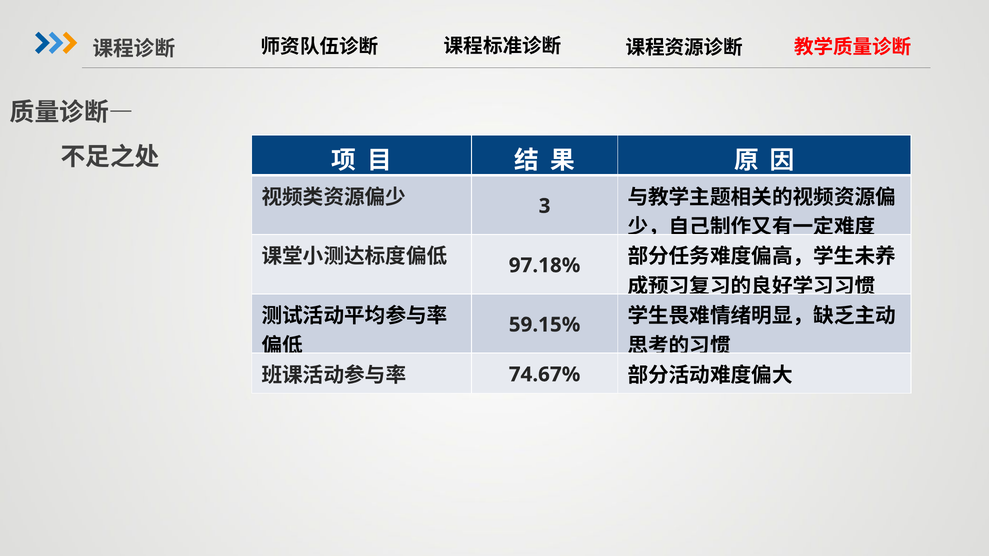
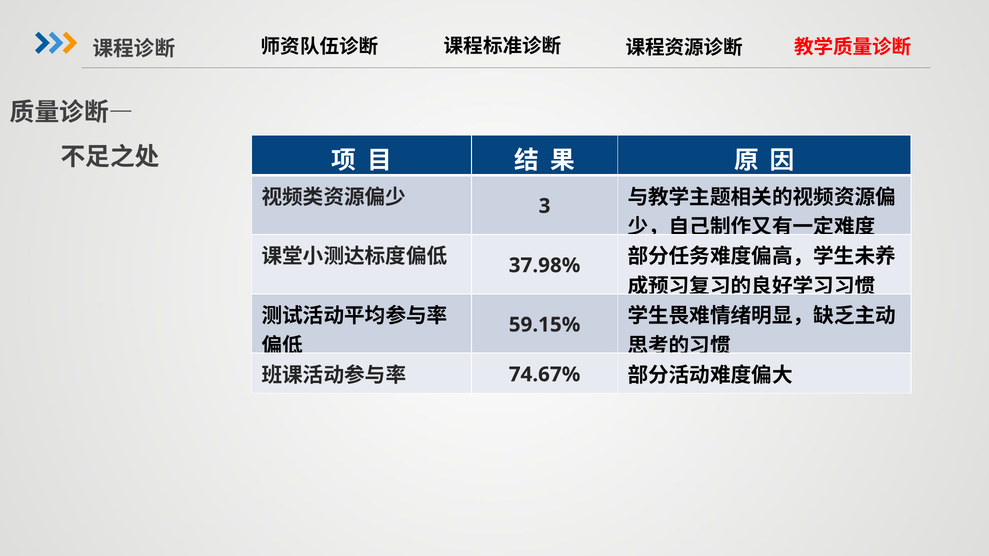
97.18%: 97.18% -> 37.98% (545, 266)
